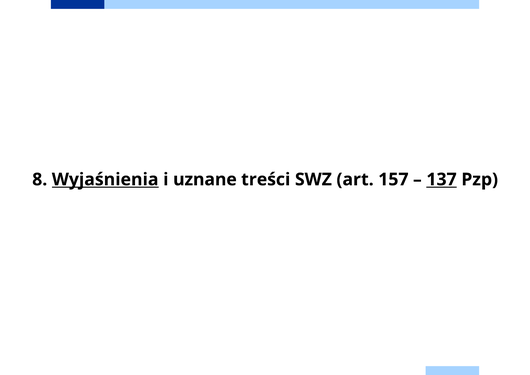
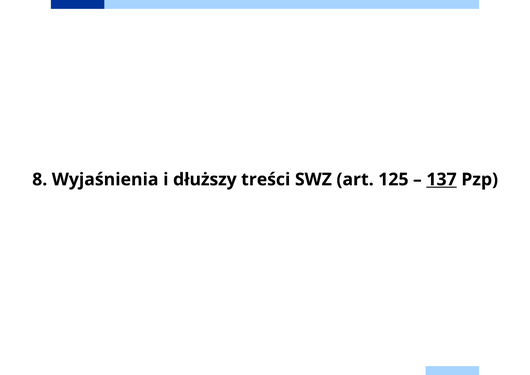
Wyjaśnienia underline: present -> none (105, 179)
uznane: uznane -> dłuższy (205, 179)
157: 157 -> 125 (393, 179)
